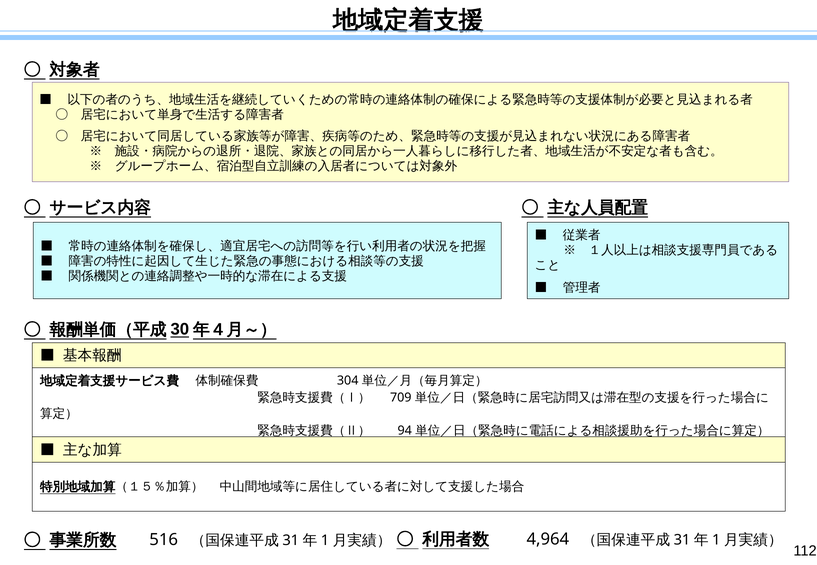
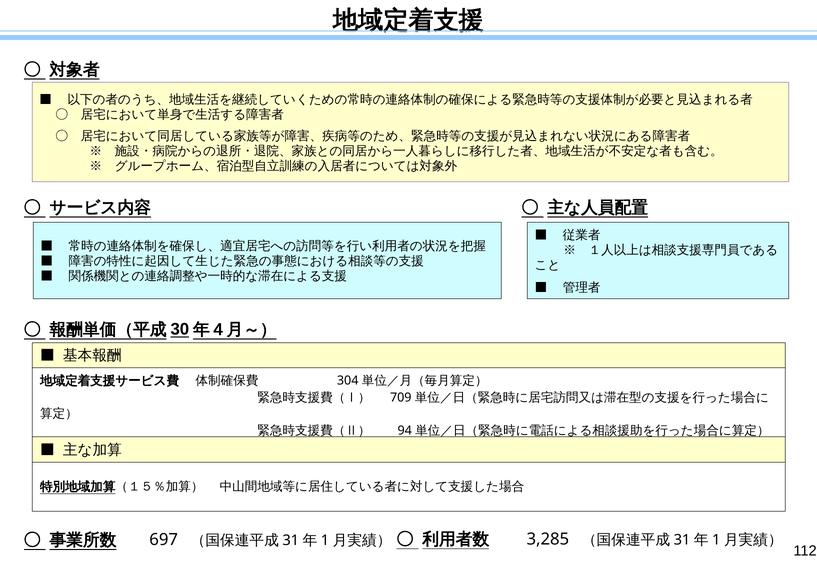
516: 516 -> 697 (164, 540)
4,964: 4,964 -> 3,285 (548, 540)
